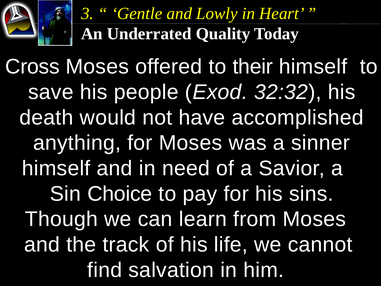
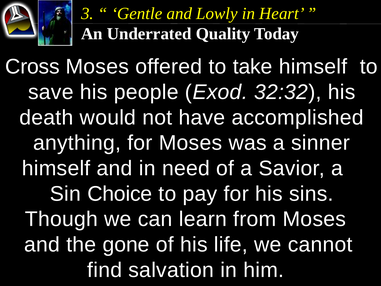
their: their -> take (253, 67)
track: track -> gone (126, 244)
